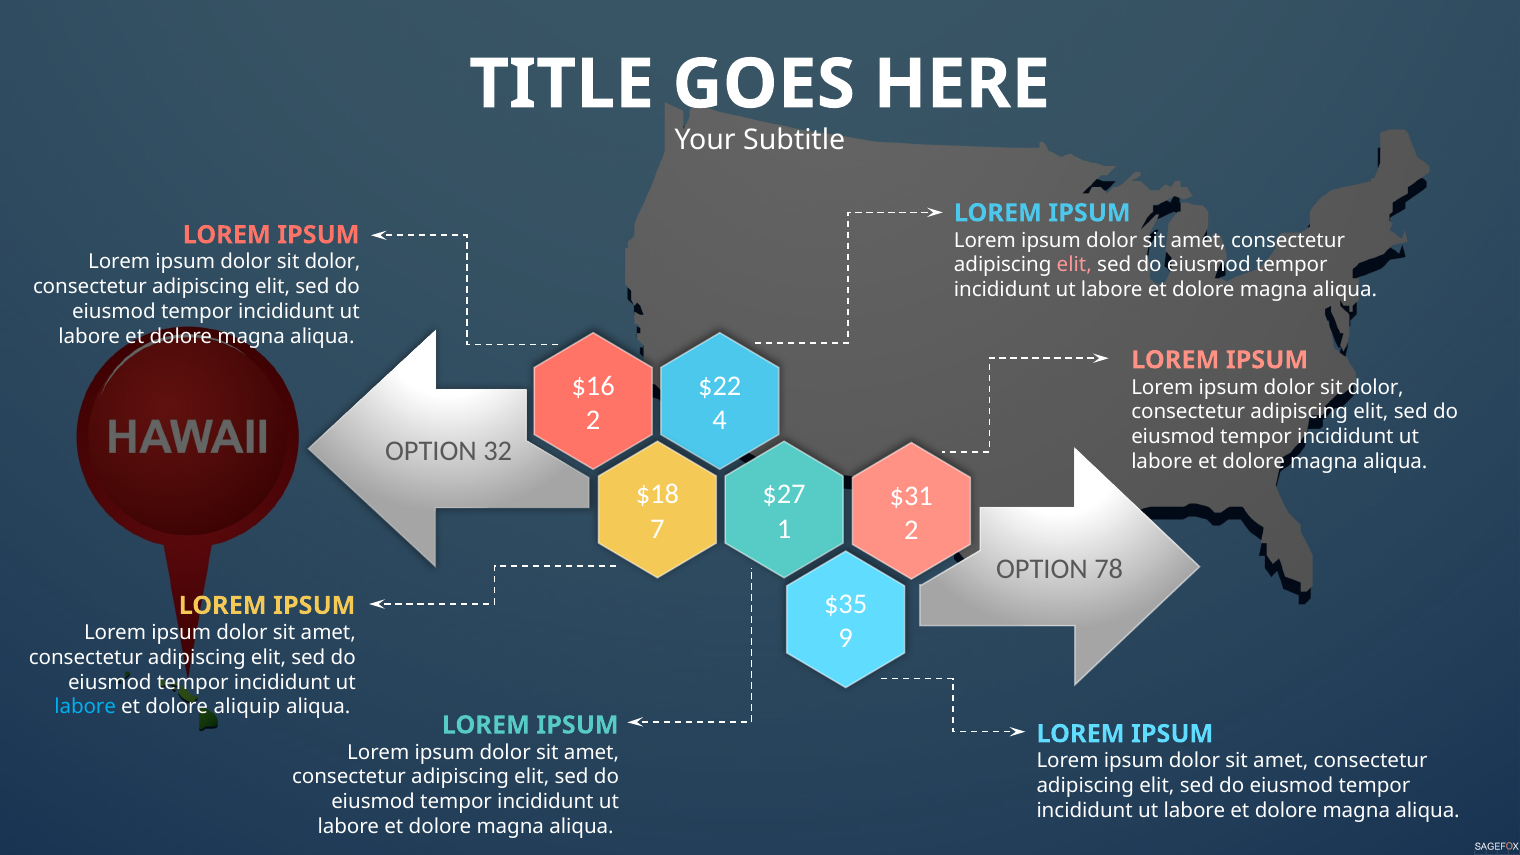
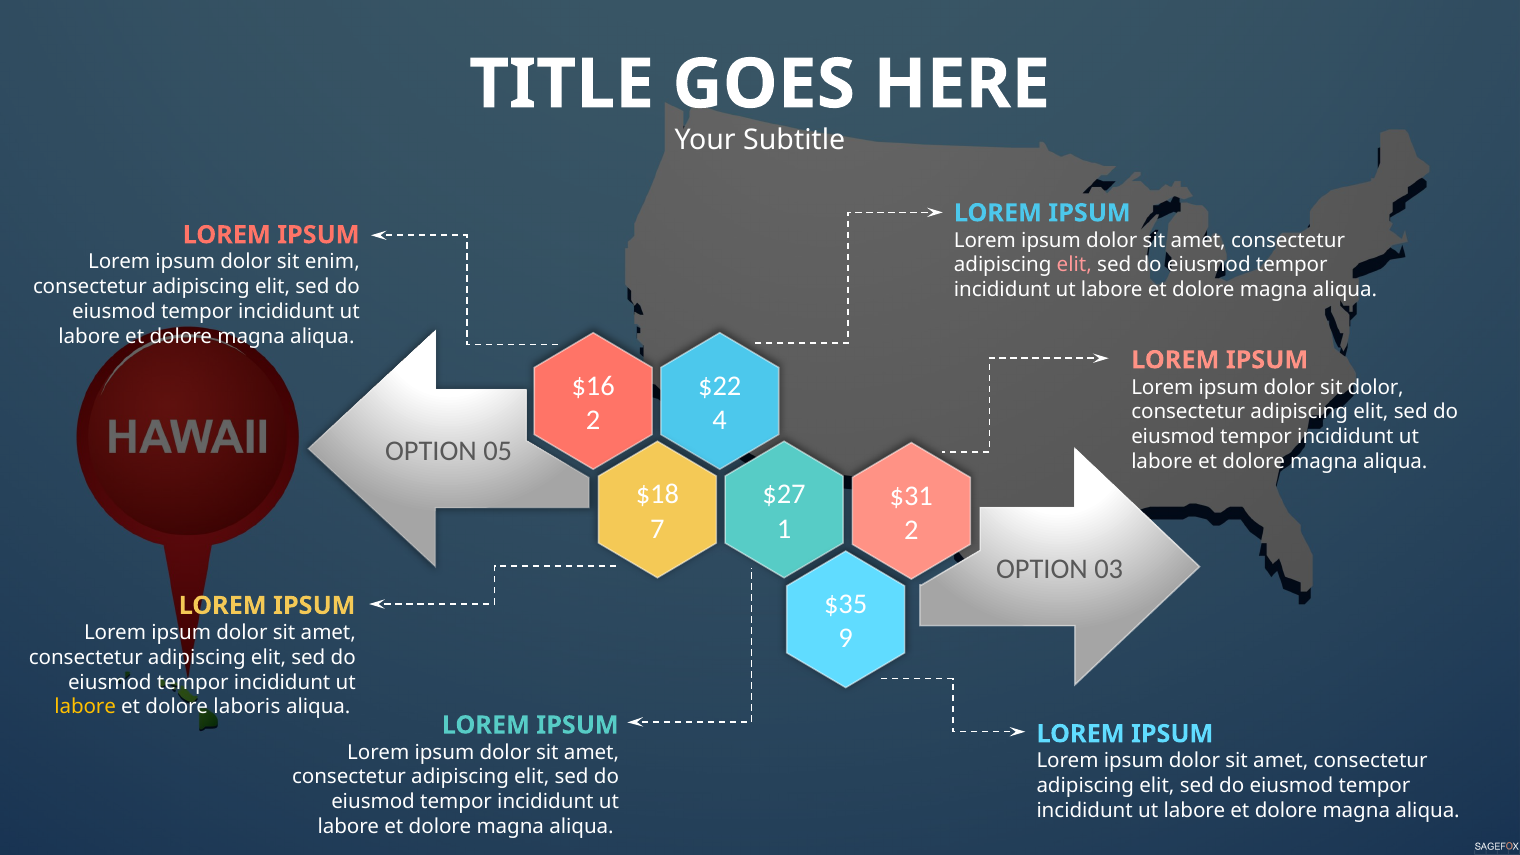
dolor: dolor -> enim (332, 262)
32: 32 -> 05 (498, 451)
78: 78 -> 03 (1109, 569)
labore colour: light blue -> yellow (85, 707)
aliquip: aliquip -> laboris (247, 707)
